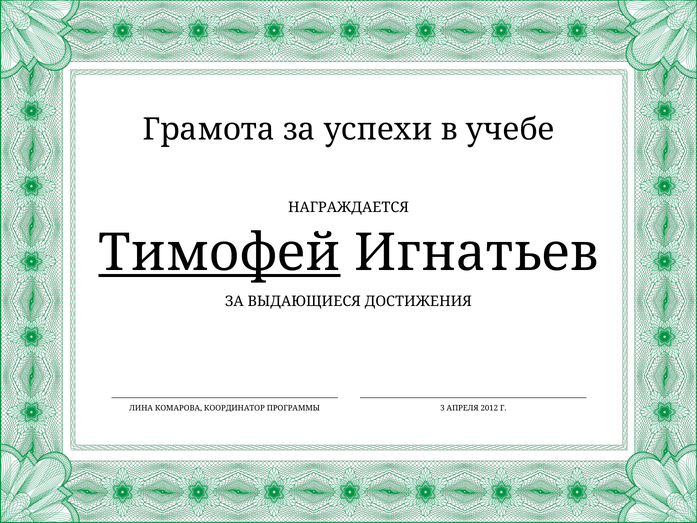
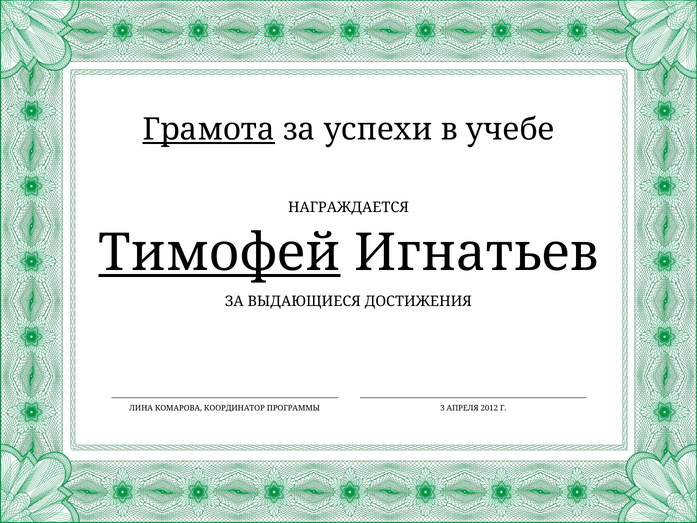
Грамота underline: none -> present (209, 130)
